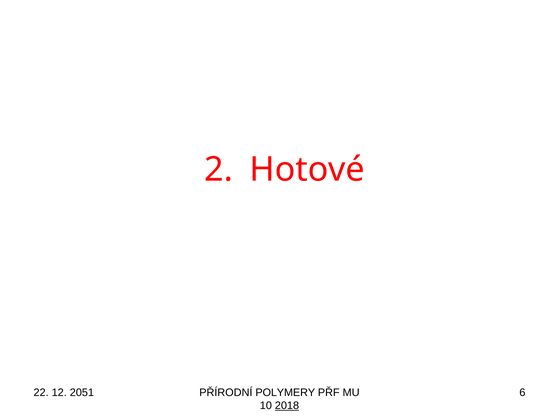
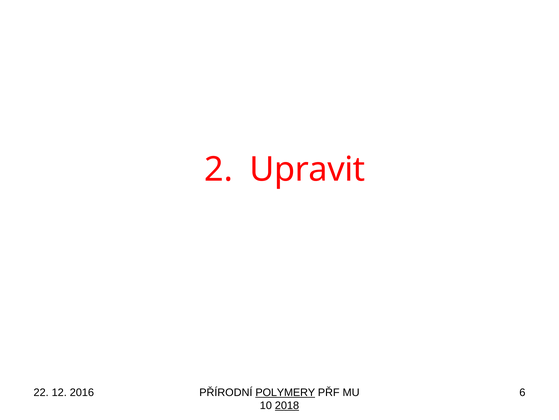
Hotové: Hotové -> Upravit (307, 169)
2051: 2051 -> 2016 (82, 392)
POLYMERY underline: none -> present (285, 392)
